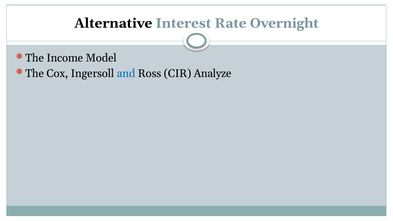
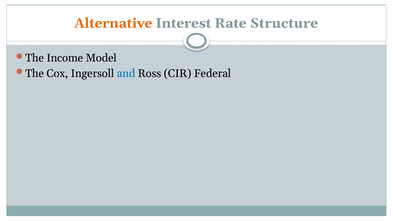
Alternative colour: black -> orange (113, 23)
Overnight: Overnight -> Structure (284, 23)
Analyze: Analyze -> Federal (212, 74)
